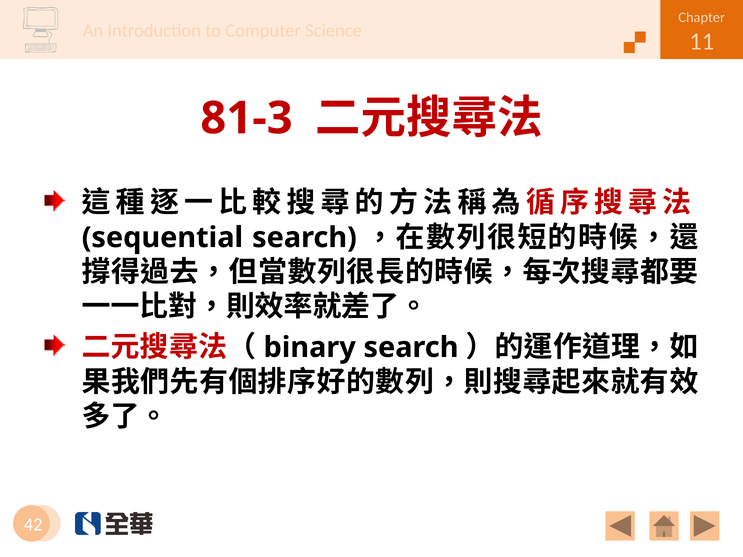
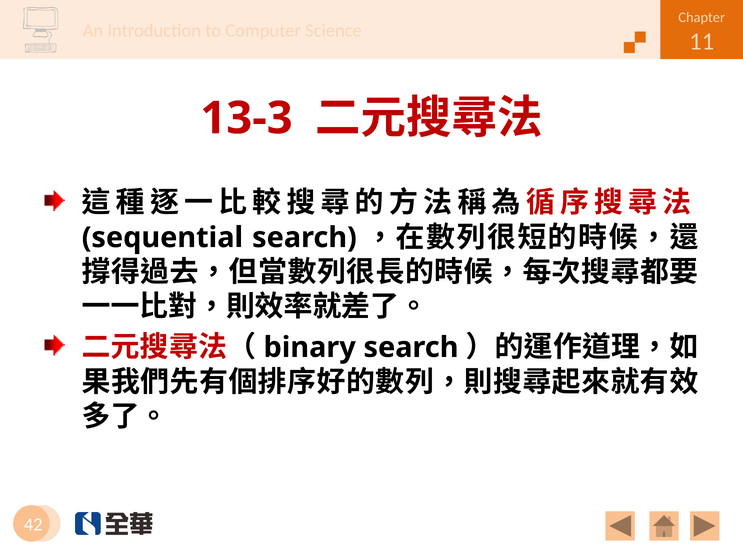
81-3: 81-3 -> 13-3 (247, 118)
